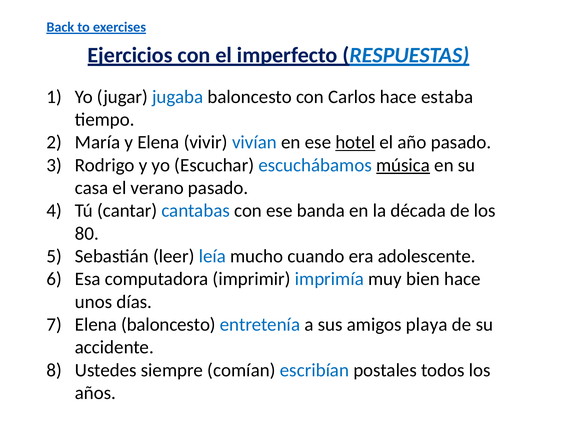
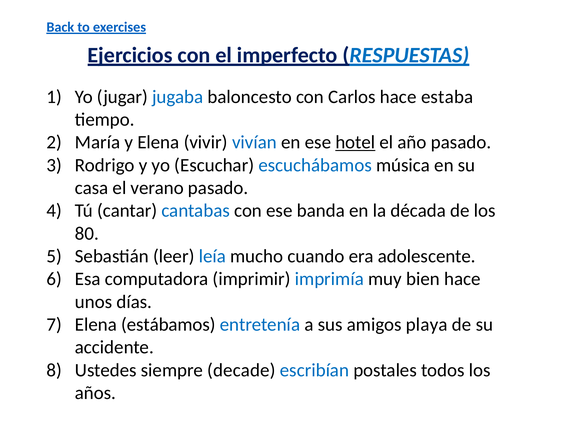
música underline: present -> none (403, 165)
Elena baloncesto: baloncesto -> estábamos (168, 324)
comían: comían -> decade (241, 370)
